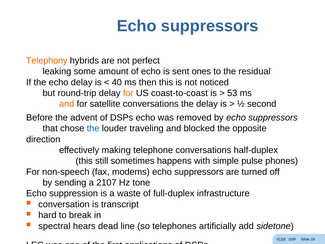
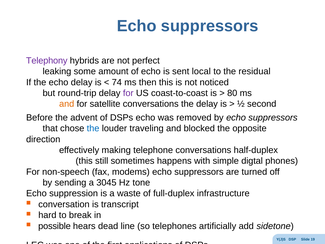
Telephony colour: orange -> purple (47, 61)
ones: ones -> local (201, 71)
40: 40 -> 74 (117, 82)
for colour: orange -> purple (128, 93)
53: 53 -> 80 (232, 93)
pulse: pulse -> digtal (252, 161)
2107: 2107 -> 3045 (106, 182)
spectral: spectral -> possible (54, 226)
